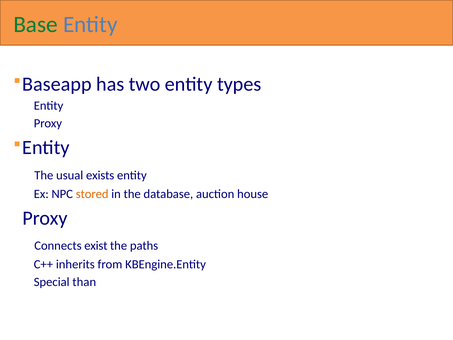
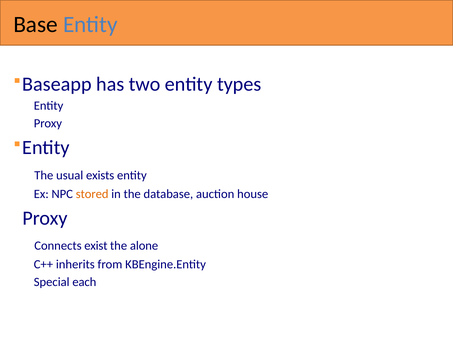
Base colour: green -> black (36, 24)
paths: paths -> alone (144, 246)
than: than -> each (84, 282)
